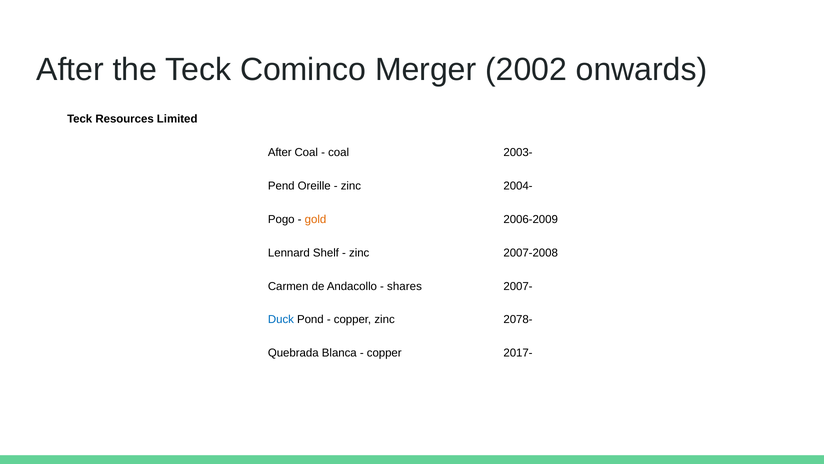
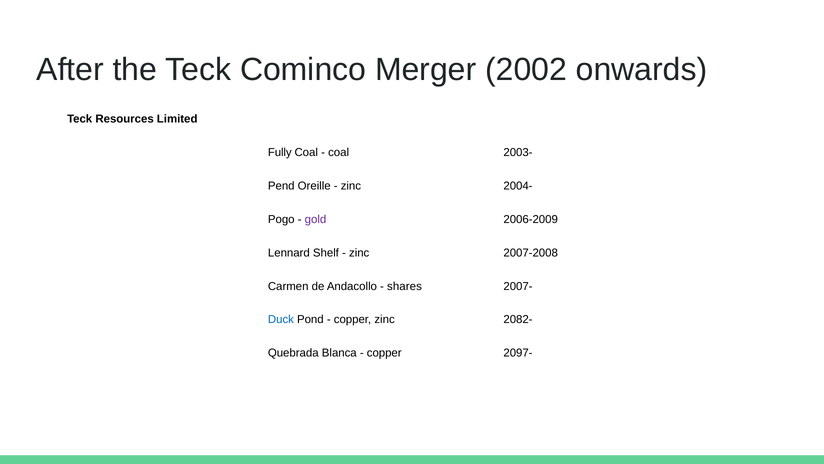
After: After -> Fully (280, 152)
gold colour: orange -> purple (315, 219)
2078-: 2078- -> 2082- (518, 319)
2017-: 2017- -> 2097- (518, 353)
